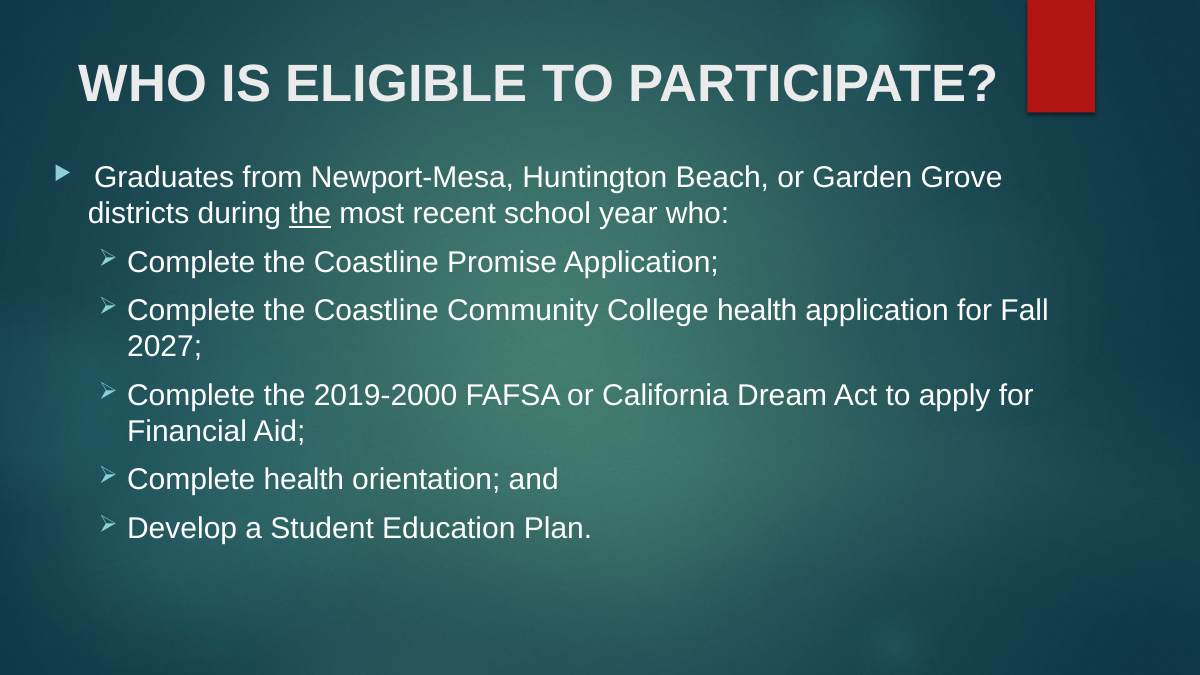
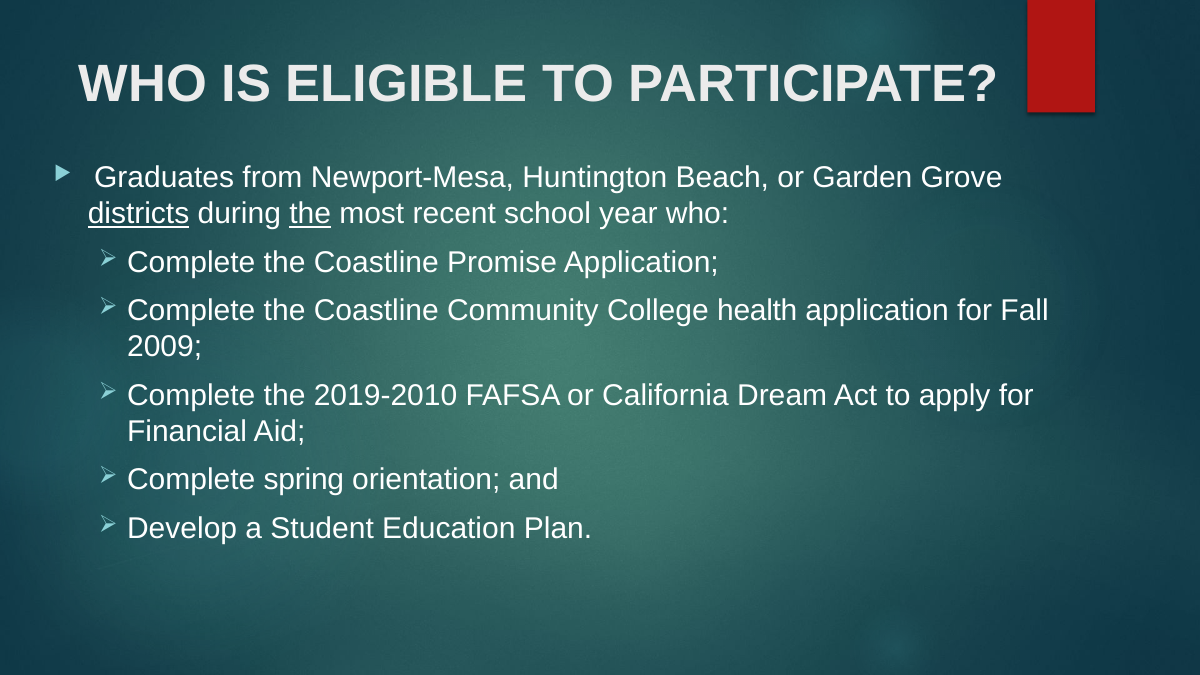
districts underline: none -> present (139, 214)
2027: 2027 -> 2009 (165, 347)
2019-2000: 2019-2000 -> 2019-2010 (386, 396)
Complete health: health -> spring (304, 480)
